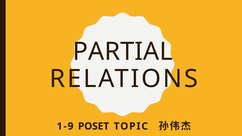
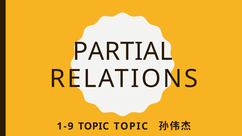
1-9 POSET: POSET -> TOPIC (94, 126)
